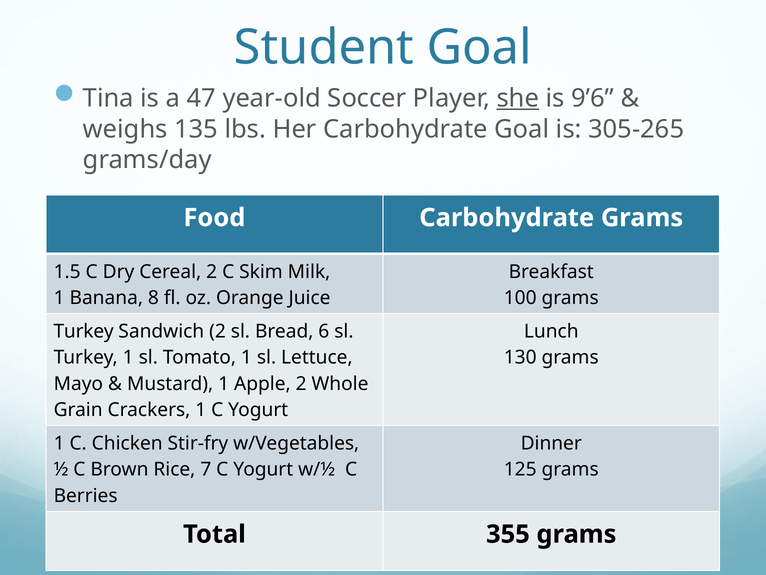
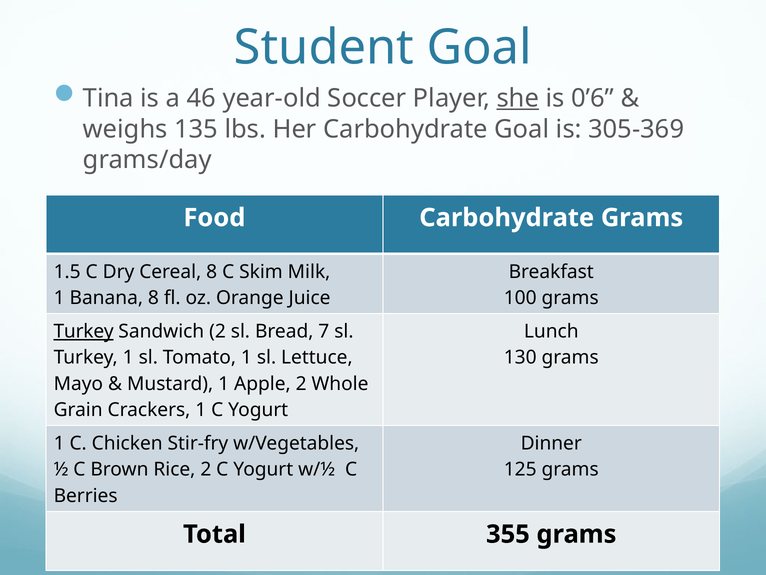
47: 47 -> 46 (201, 98)
9’6: 9’6 -> 0’6 (593, 98)
305-265: 305-265 -> 305-369 (636, 129)
Cereal 2: 2 -> 8 (212, 271)
Turkey underline: none -> present (84, 331)
6: 6 -> 7 (324, 331)
Rice 7: 7 -> 2 (206, 469)
